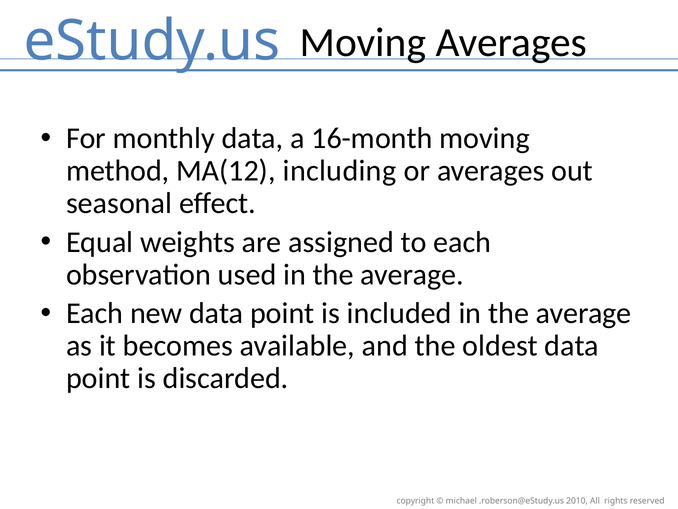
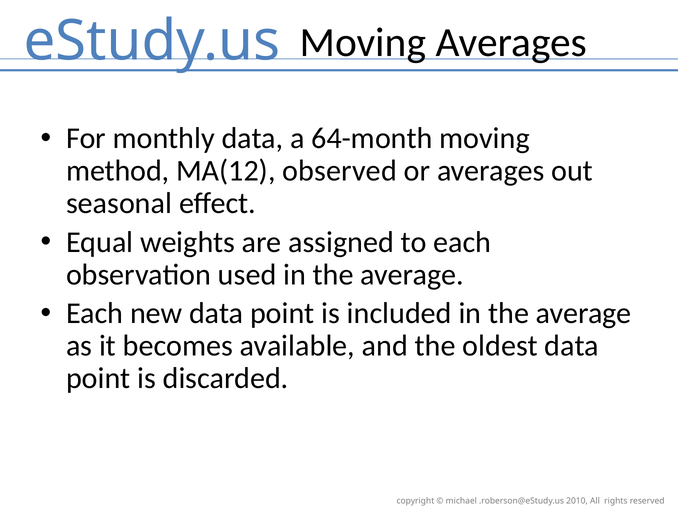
16-month: 16-month -> 64-month (372, 138)
including: including -> observed (340, 171)
